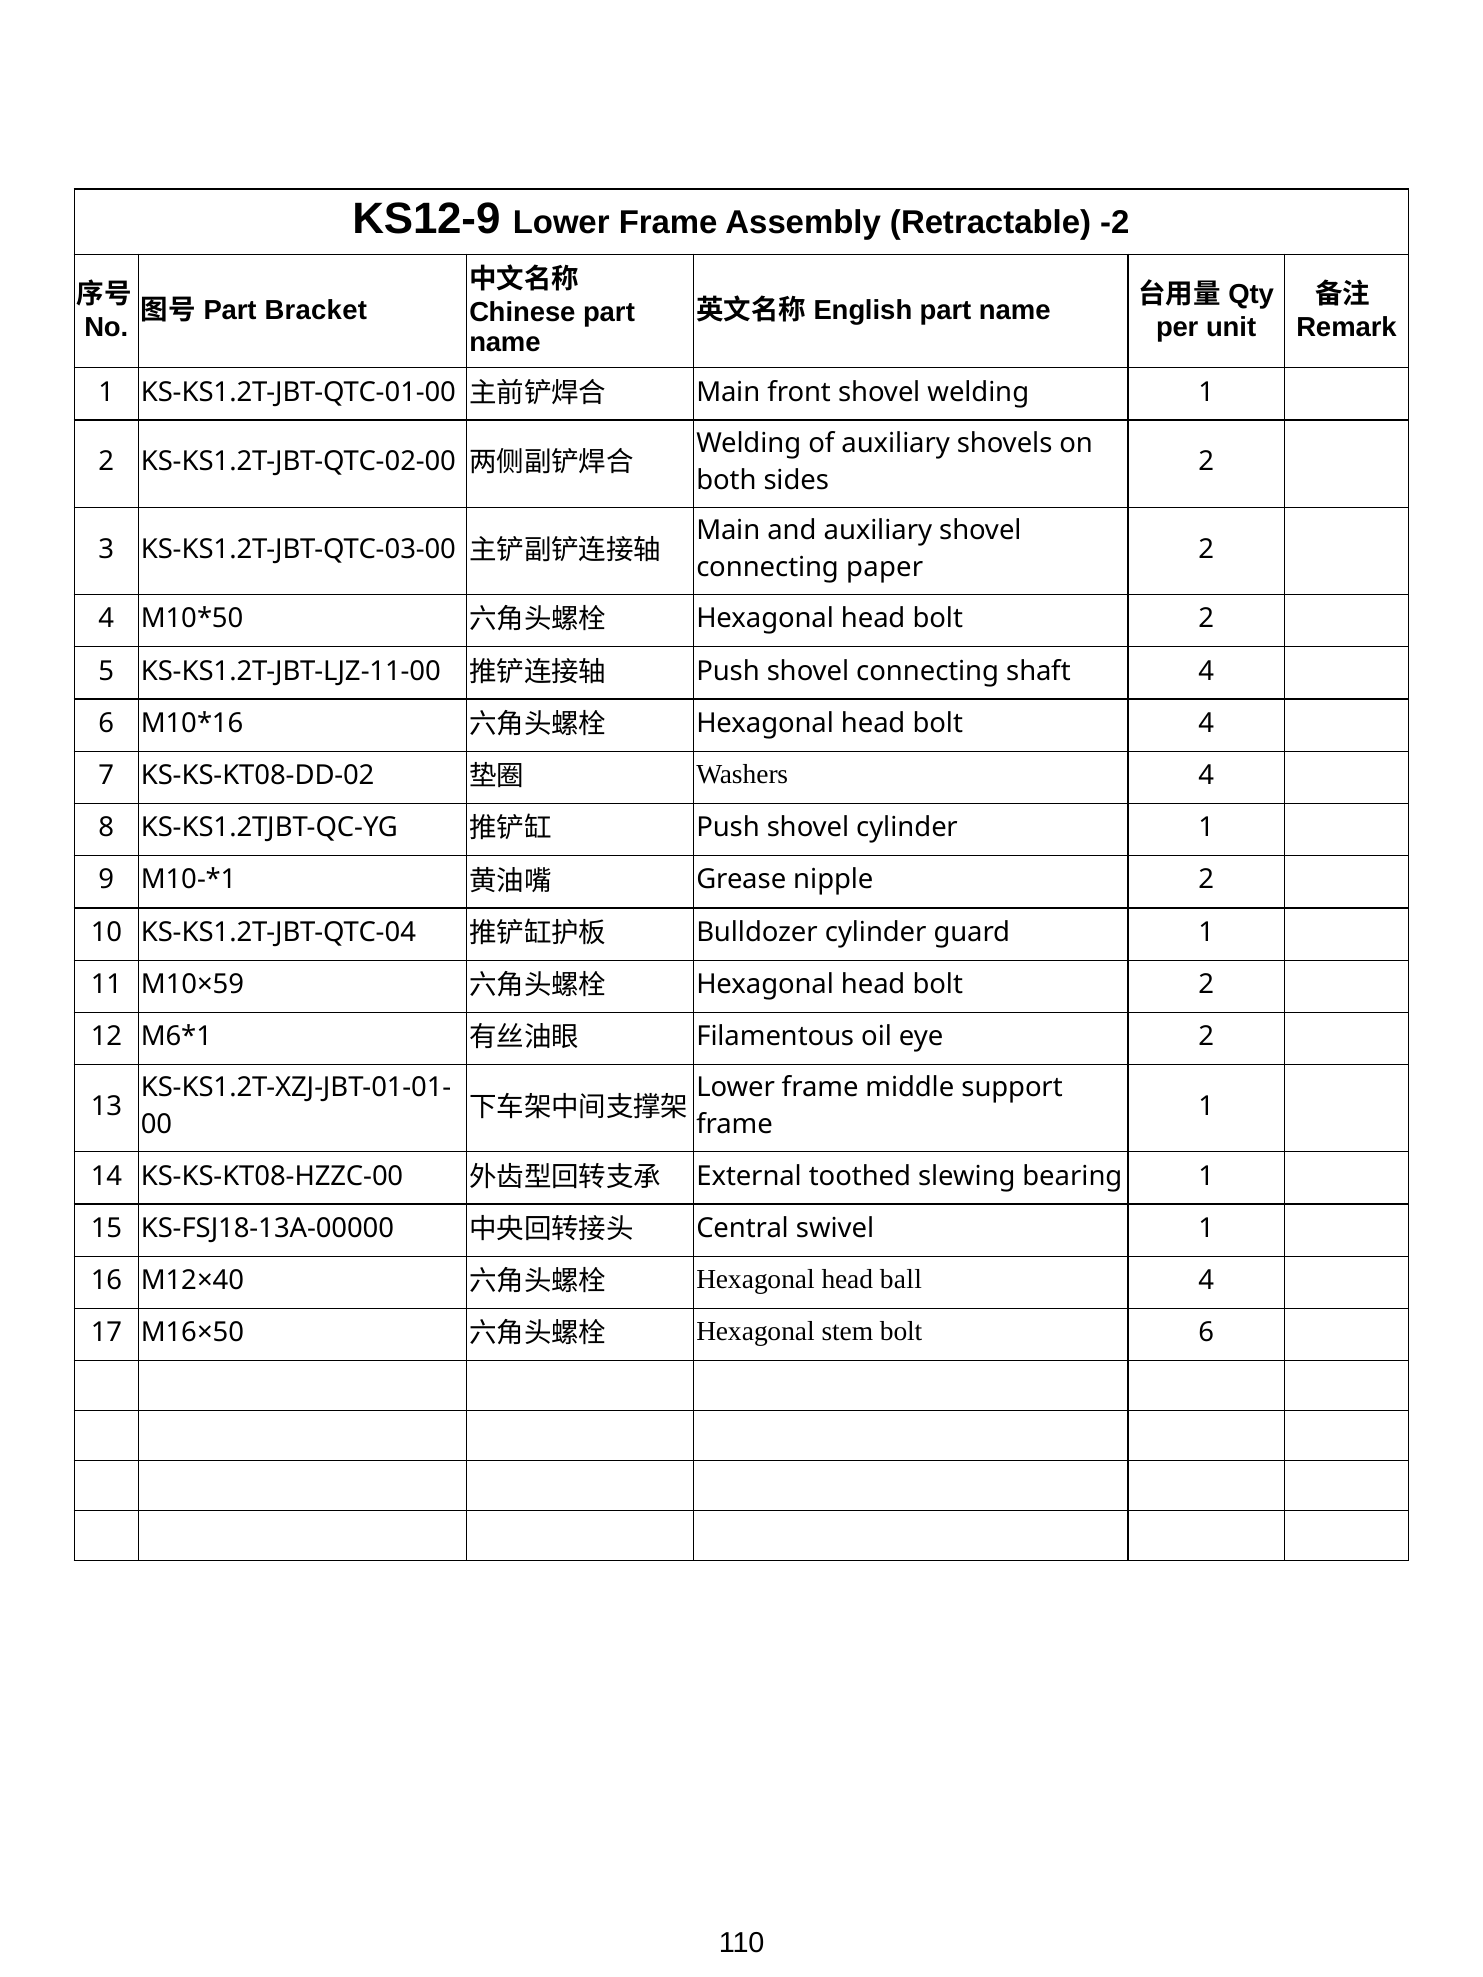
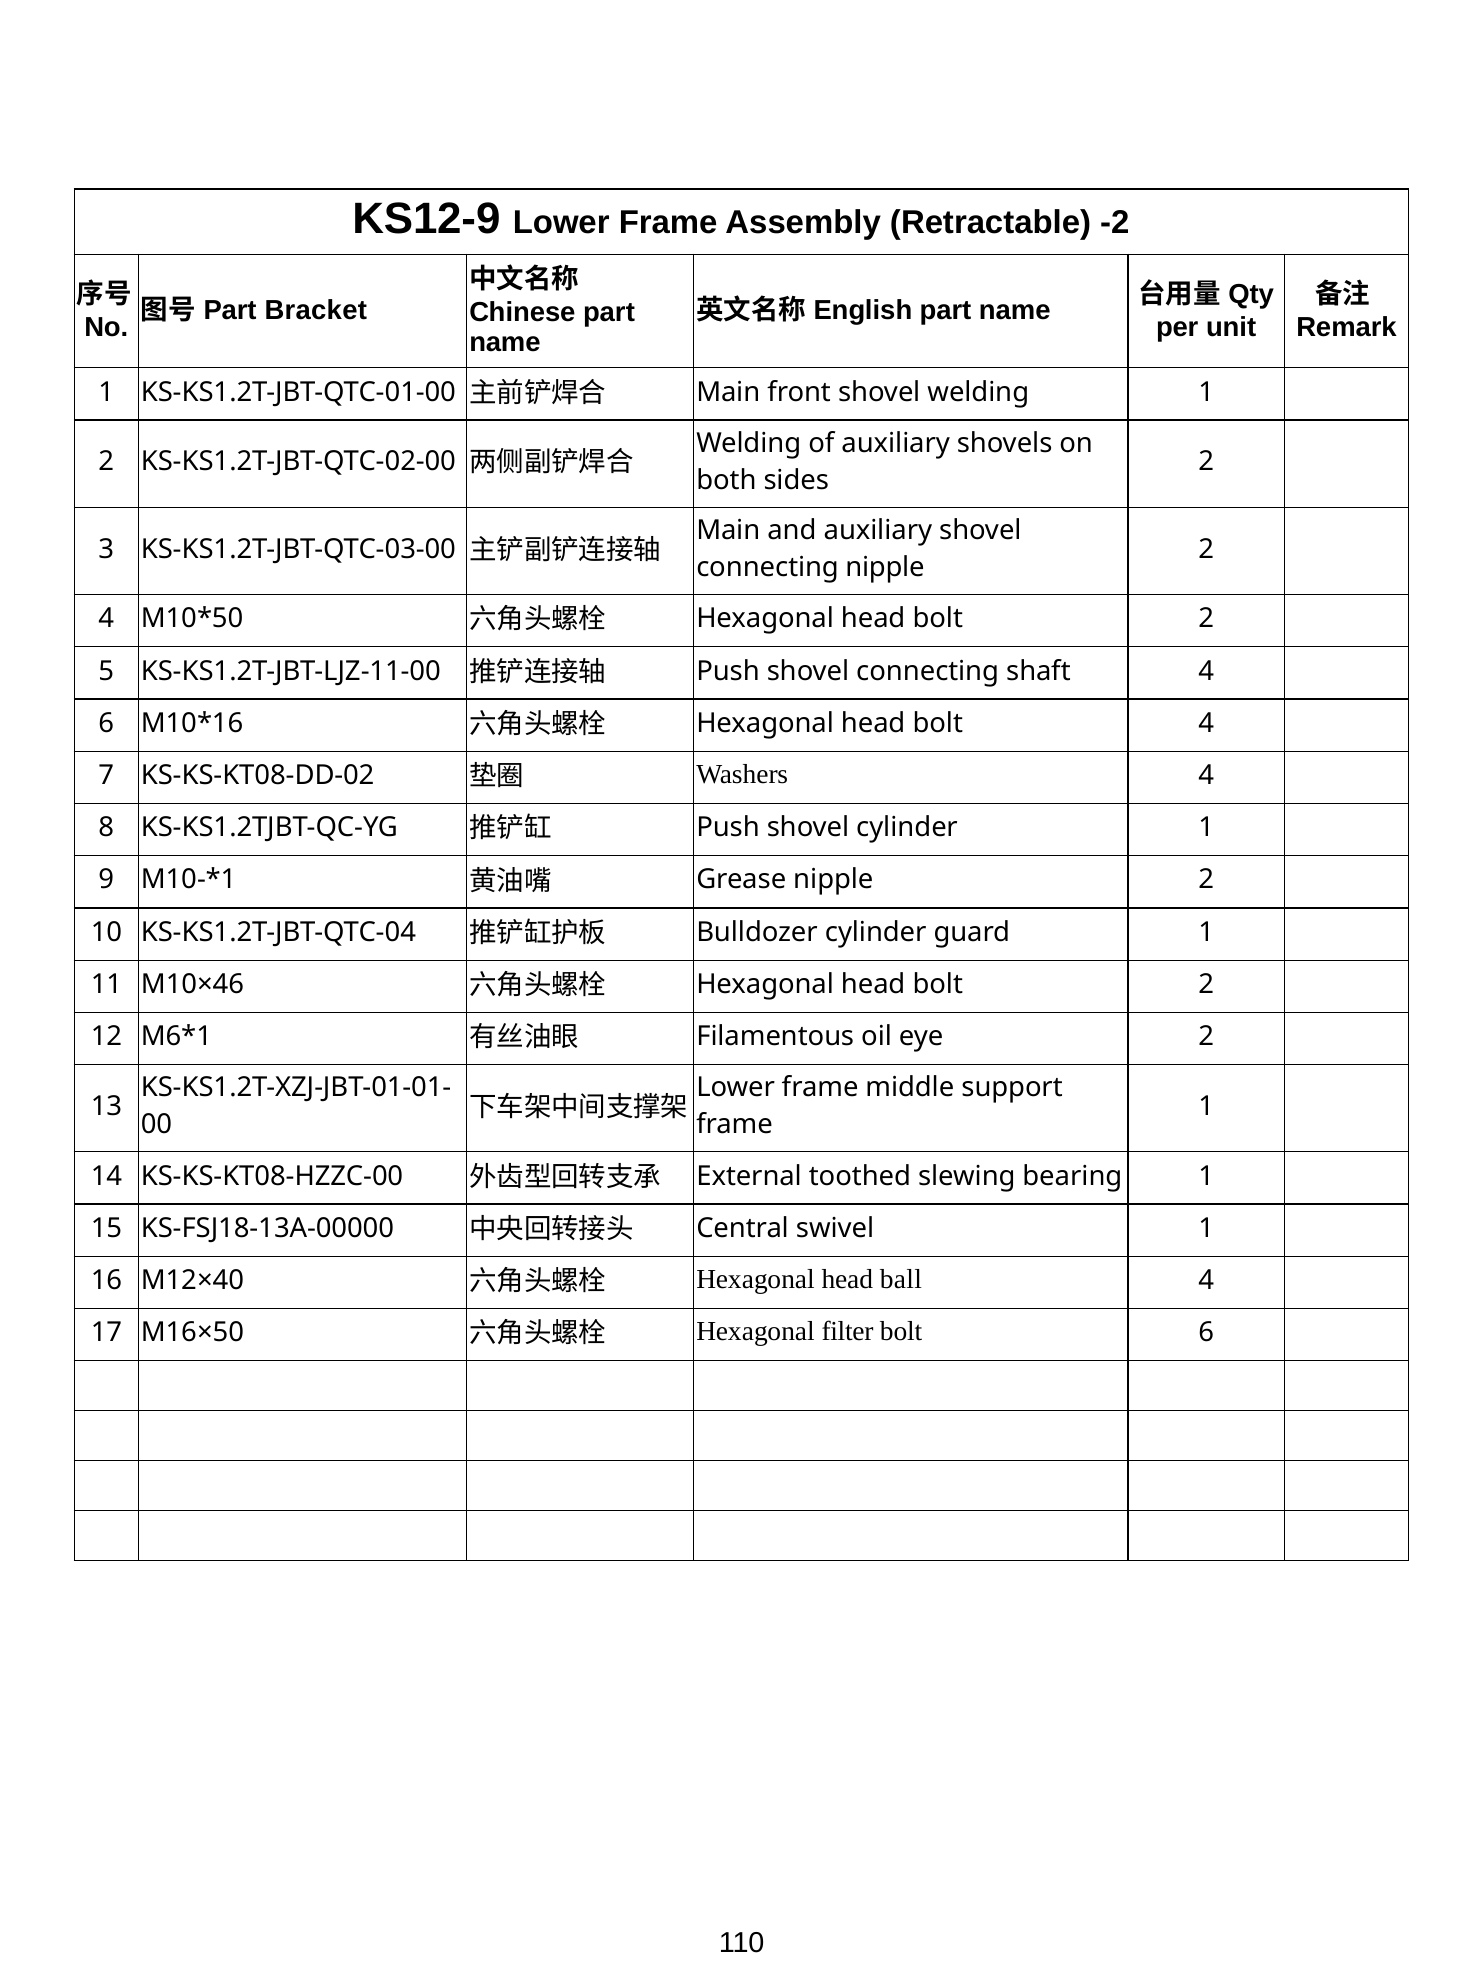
connecting paper: paper -> nipple (885, 568)
M10×59: M10×59 -> M10×46 (193, 985)
stem: stem -> filter (847, 1331)
